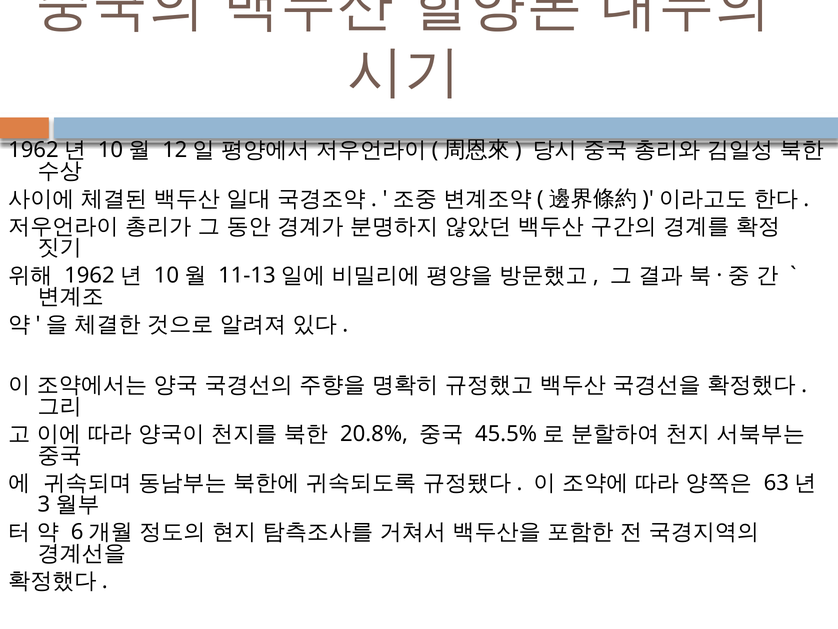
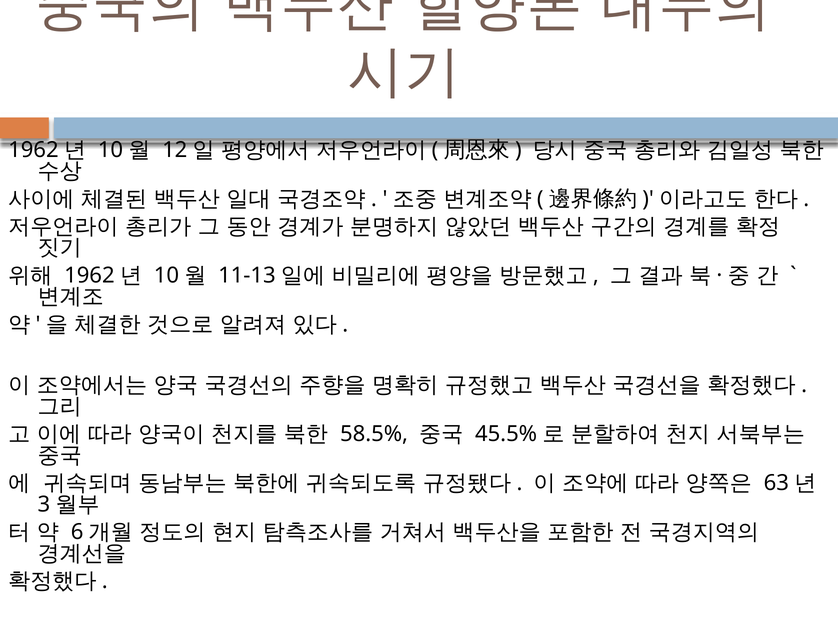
20.8%: 20.8% -> 58.5% (374, 434)
